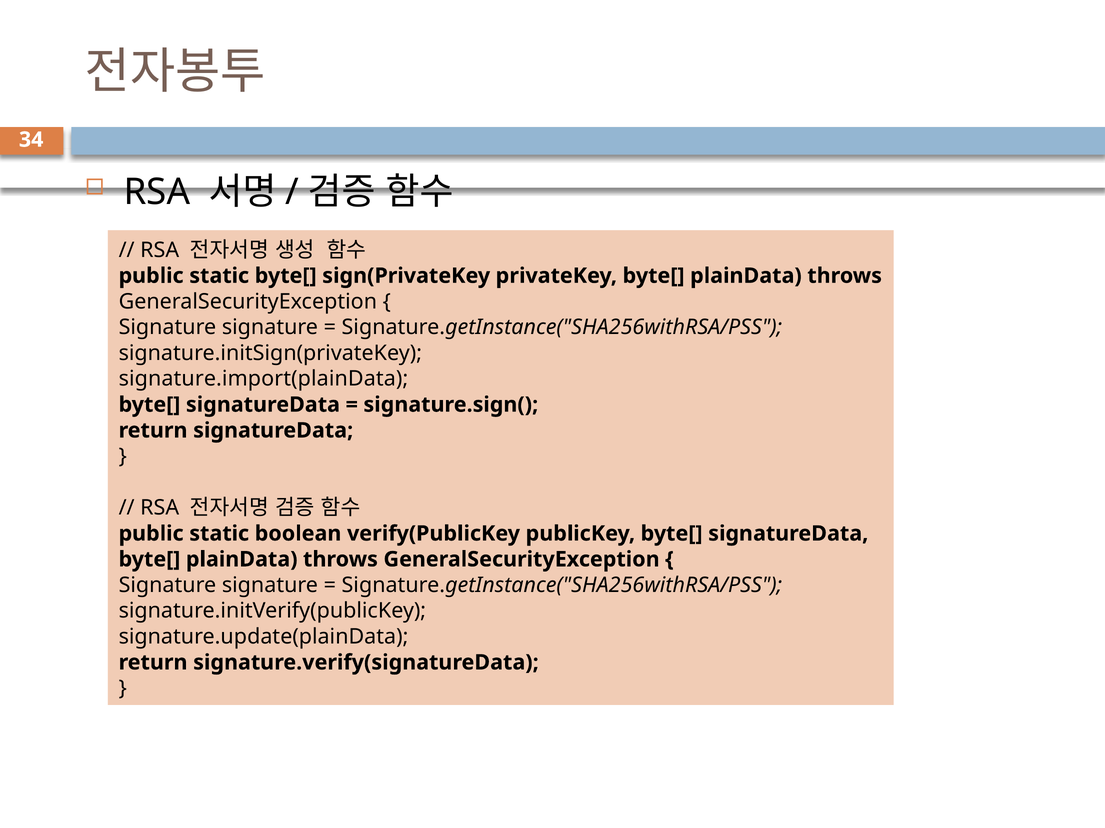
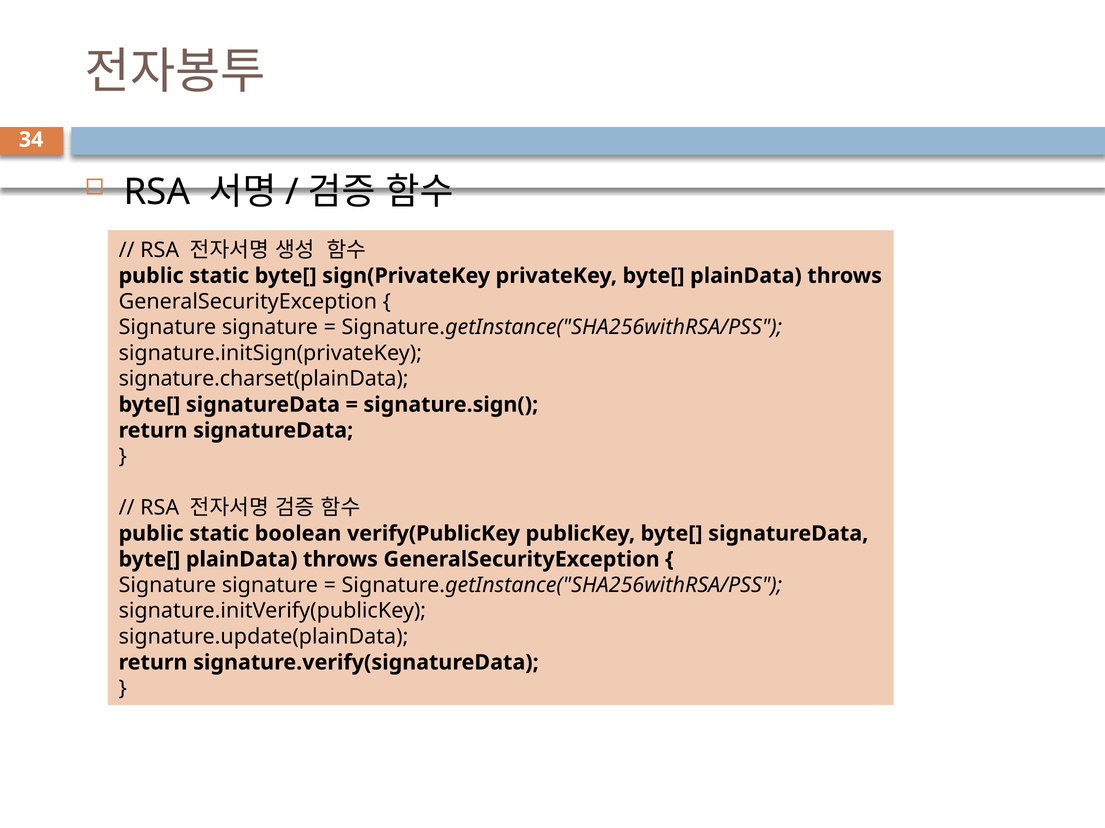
signature.import(plainData: signature.import(plainData -> signature.charset(plainData (264, 379)
